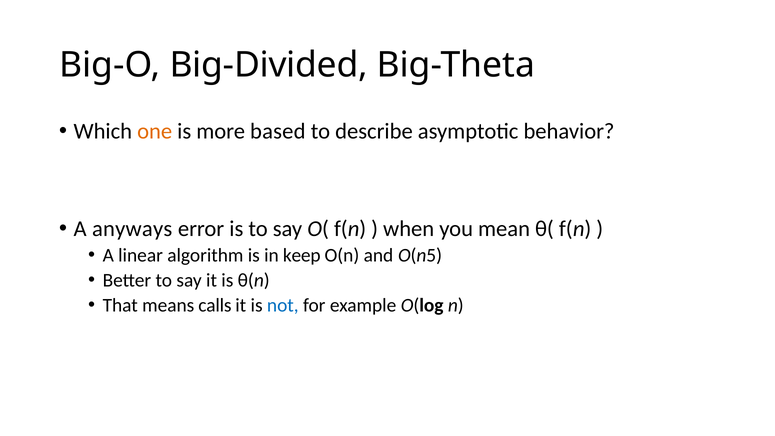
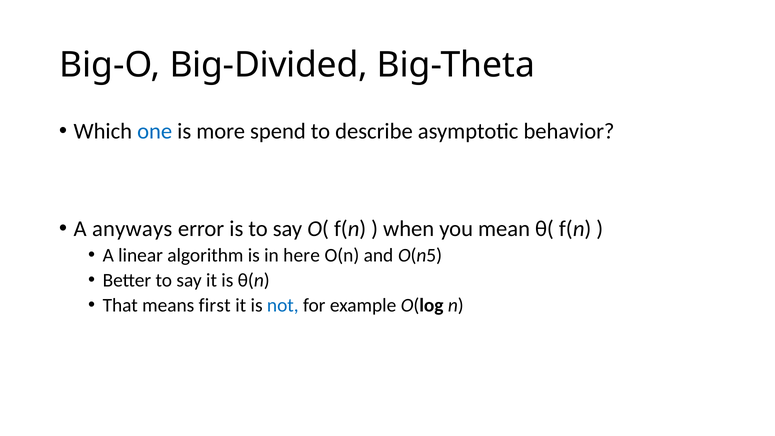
one colour: orange -> blue (155, 131)
based: based -> spend (278, 131)
keep: keep -> here (302, 255)
calls: calls -> first (215, 305)
